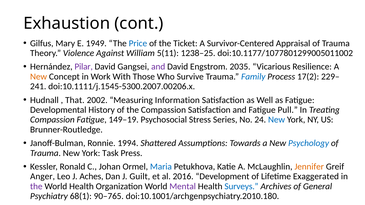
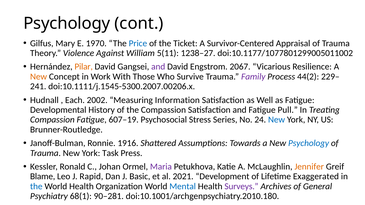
Exhaustion: Exhaustion -> Psychology (67, 23)
1949: 1949 -> 1970 (96, 43)
1238–25: 1238–25 -> 1238–27 (198, 53)
Pilar colour: purple -> orange (84, 67)
2035: 2035 -> 2067 (240, 67)
Family colour: blue -> purple (253, 77)
17(2: 17(2 -> 44(2 (308, 77)
That: That -> Each (75, 100)
149–19: 149–19 -> 607–19 (124, 120)
1994: 1994 -> 1916 (128, 143)
Maria colour: blue -> purple (161, 167)
Anger: Anger -> Blame (43, 177)
Aches: Aches -> Rapid (91, 177)
Guilt: Guilt -> Basic (140, 177)
2016: 2016 -> 2021 (183, 177)
the colour: purple -> blue (36, 187)
Mental colour: purple -> blue (183, 187)
Surveys colour: blue -> purple (241, 187)
90–765: 90–765 -> 90–281 (109, 196)
